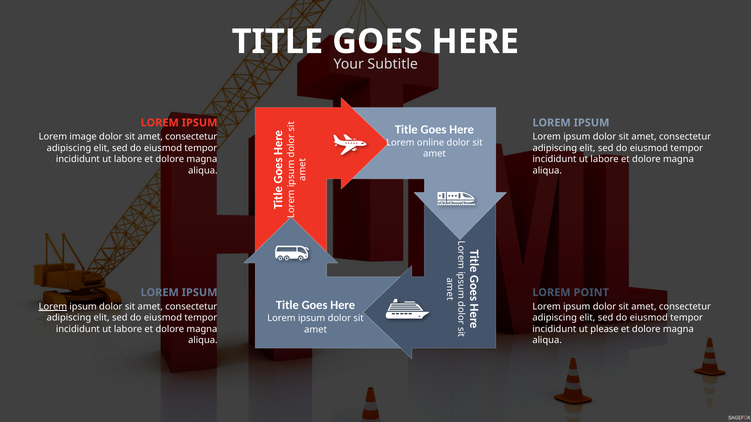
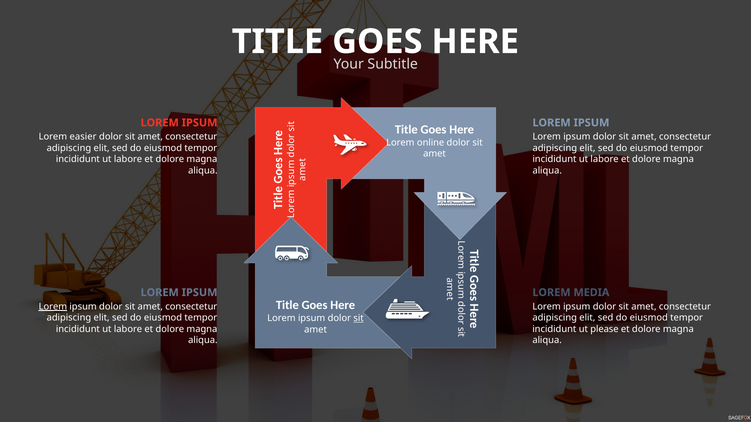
image: image -> easier (83, 137)
POINT: POINT -> MEDIA (591, 293)
sit underline: none -> present (359, 319)
